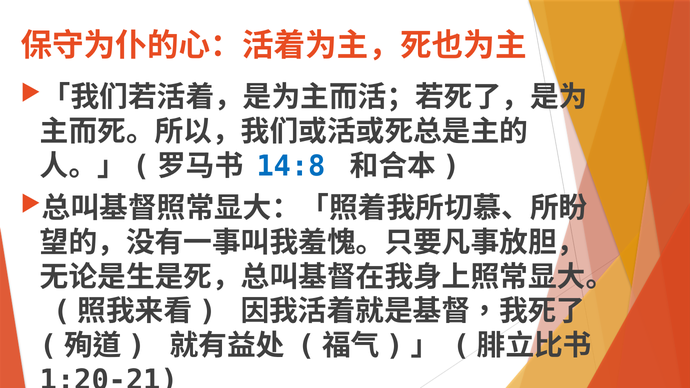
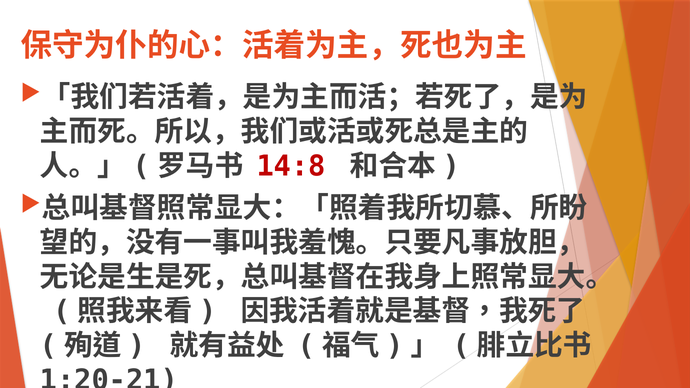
14:8 colour: blue -> red (291, 166)
